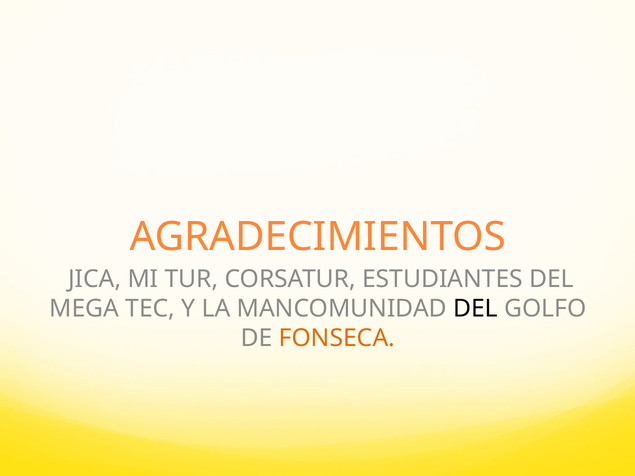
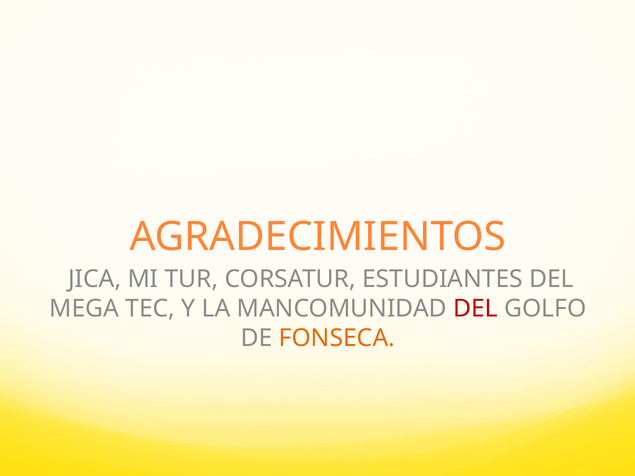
DEL colour: black -> red (476, 309)
